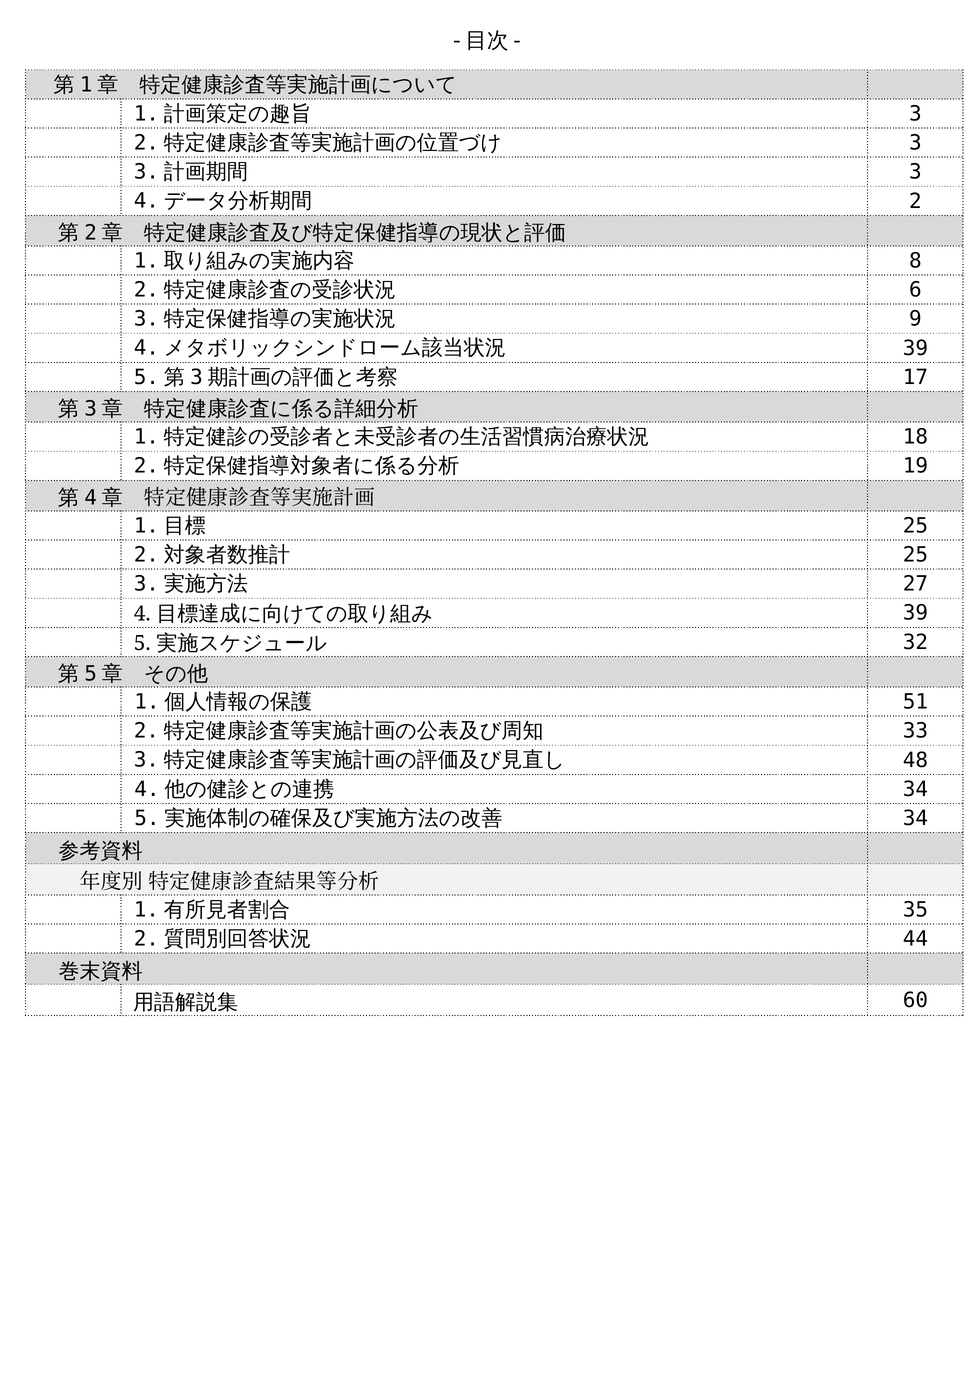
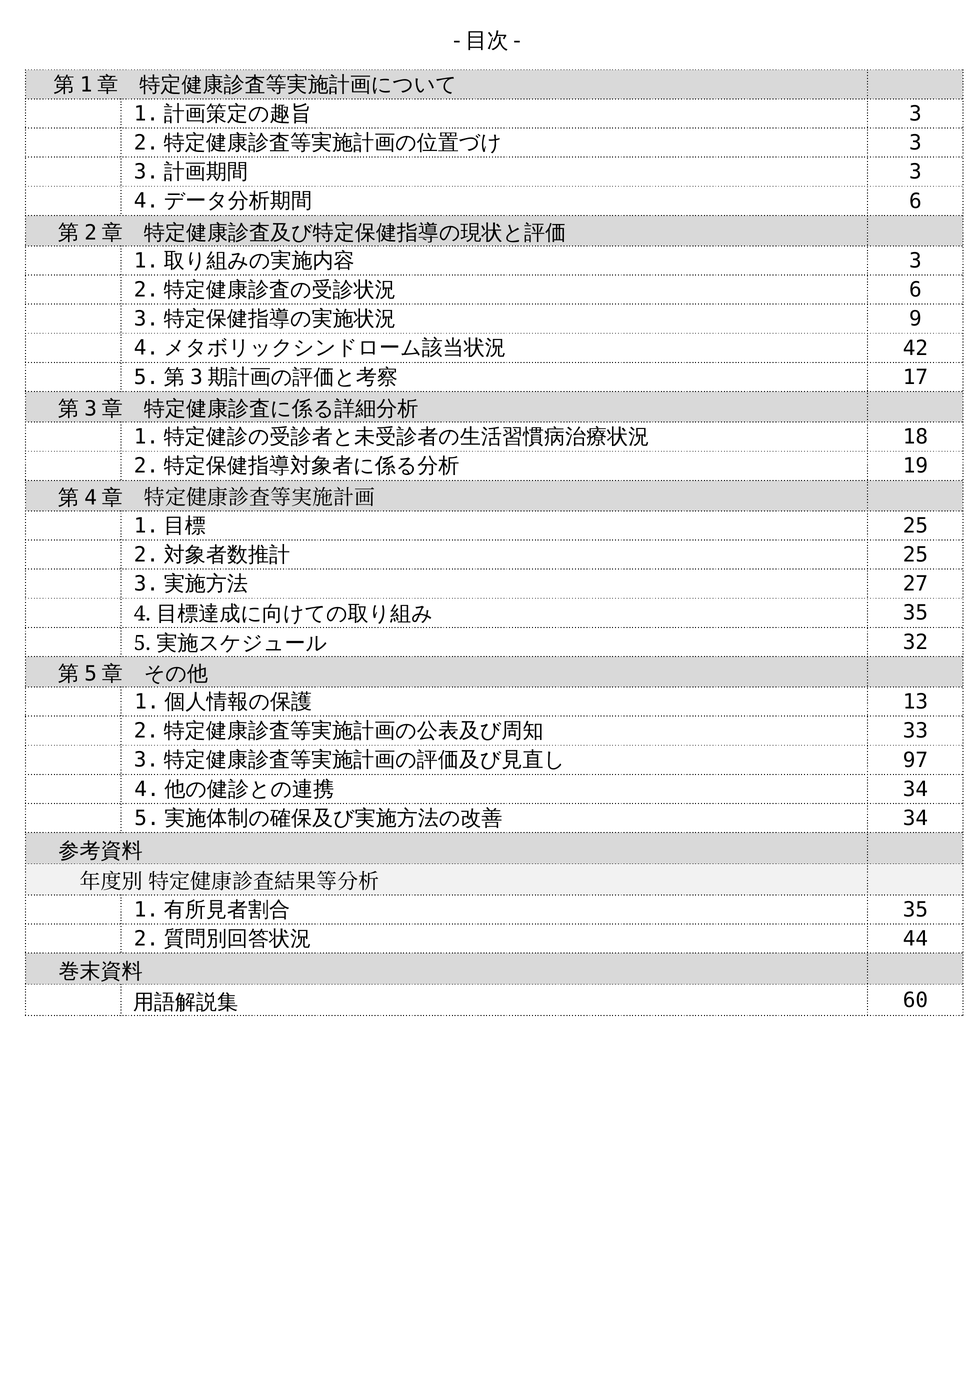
2: 2 -> 6 (915, 201)
8: 8 -> 3 (915, 261)
39: 39 -> 42 (915, 348)
39: 39 -> 35 (915, 613)
51: 51 -> 13 (915, 702)
48: 48 -> 97 (915, 760)
